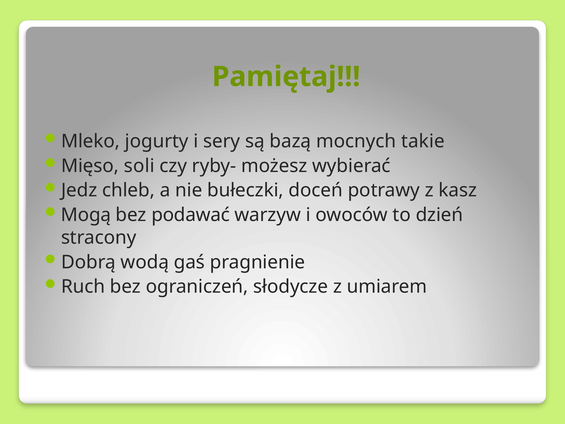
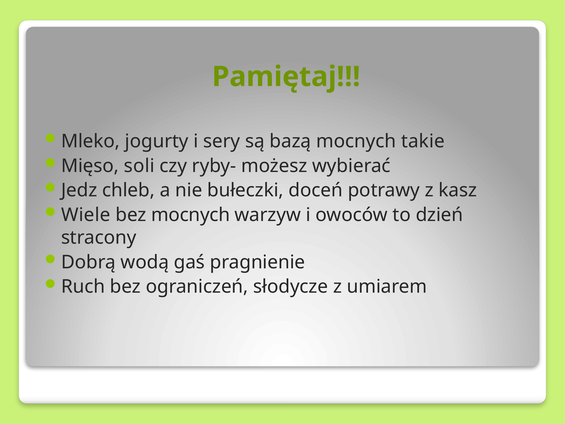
Mogą: Mogą -> Wiele (86, 215)
bez podawać: podawać -> mocnych (191, 215)
